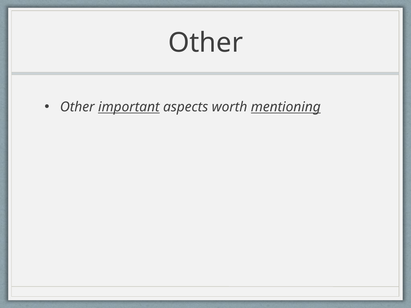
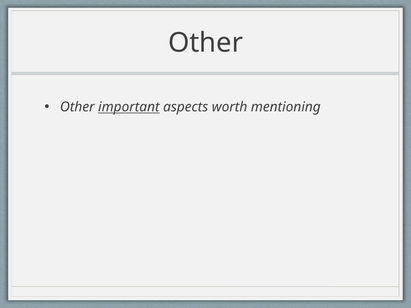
mentioning underline: present -> none (286, 107)
